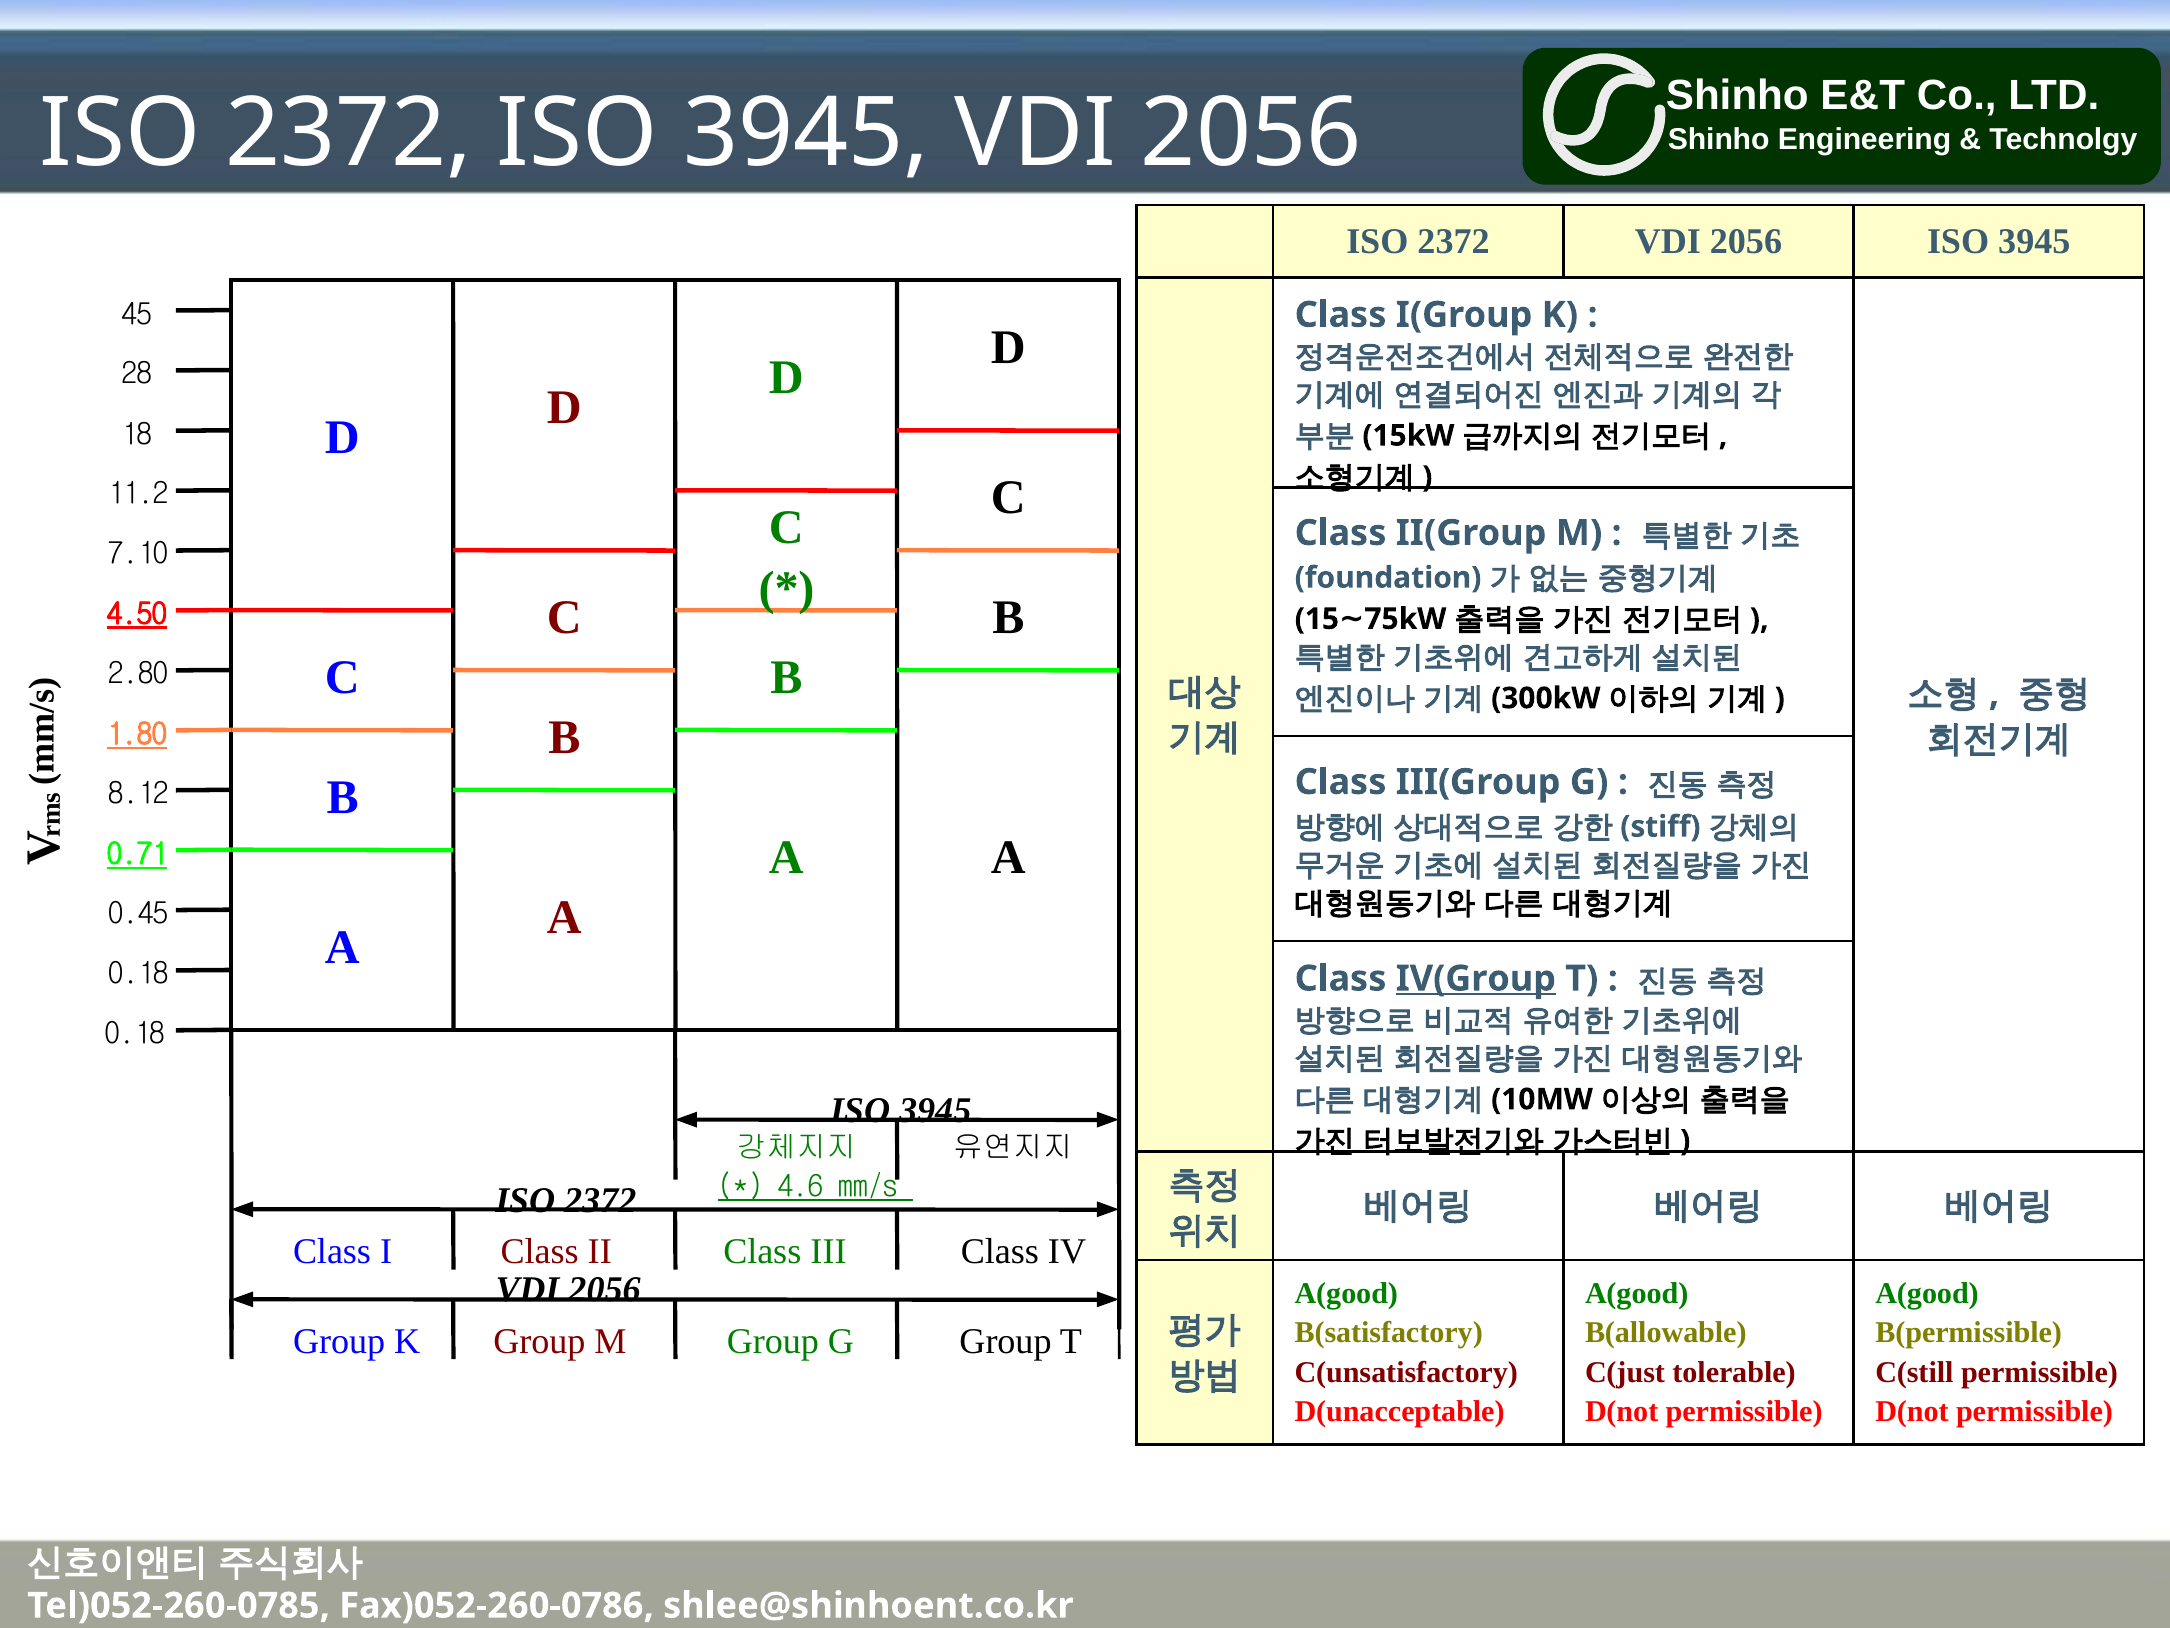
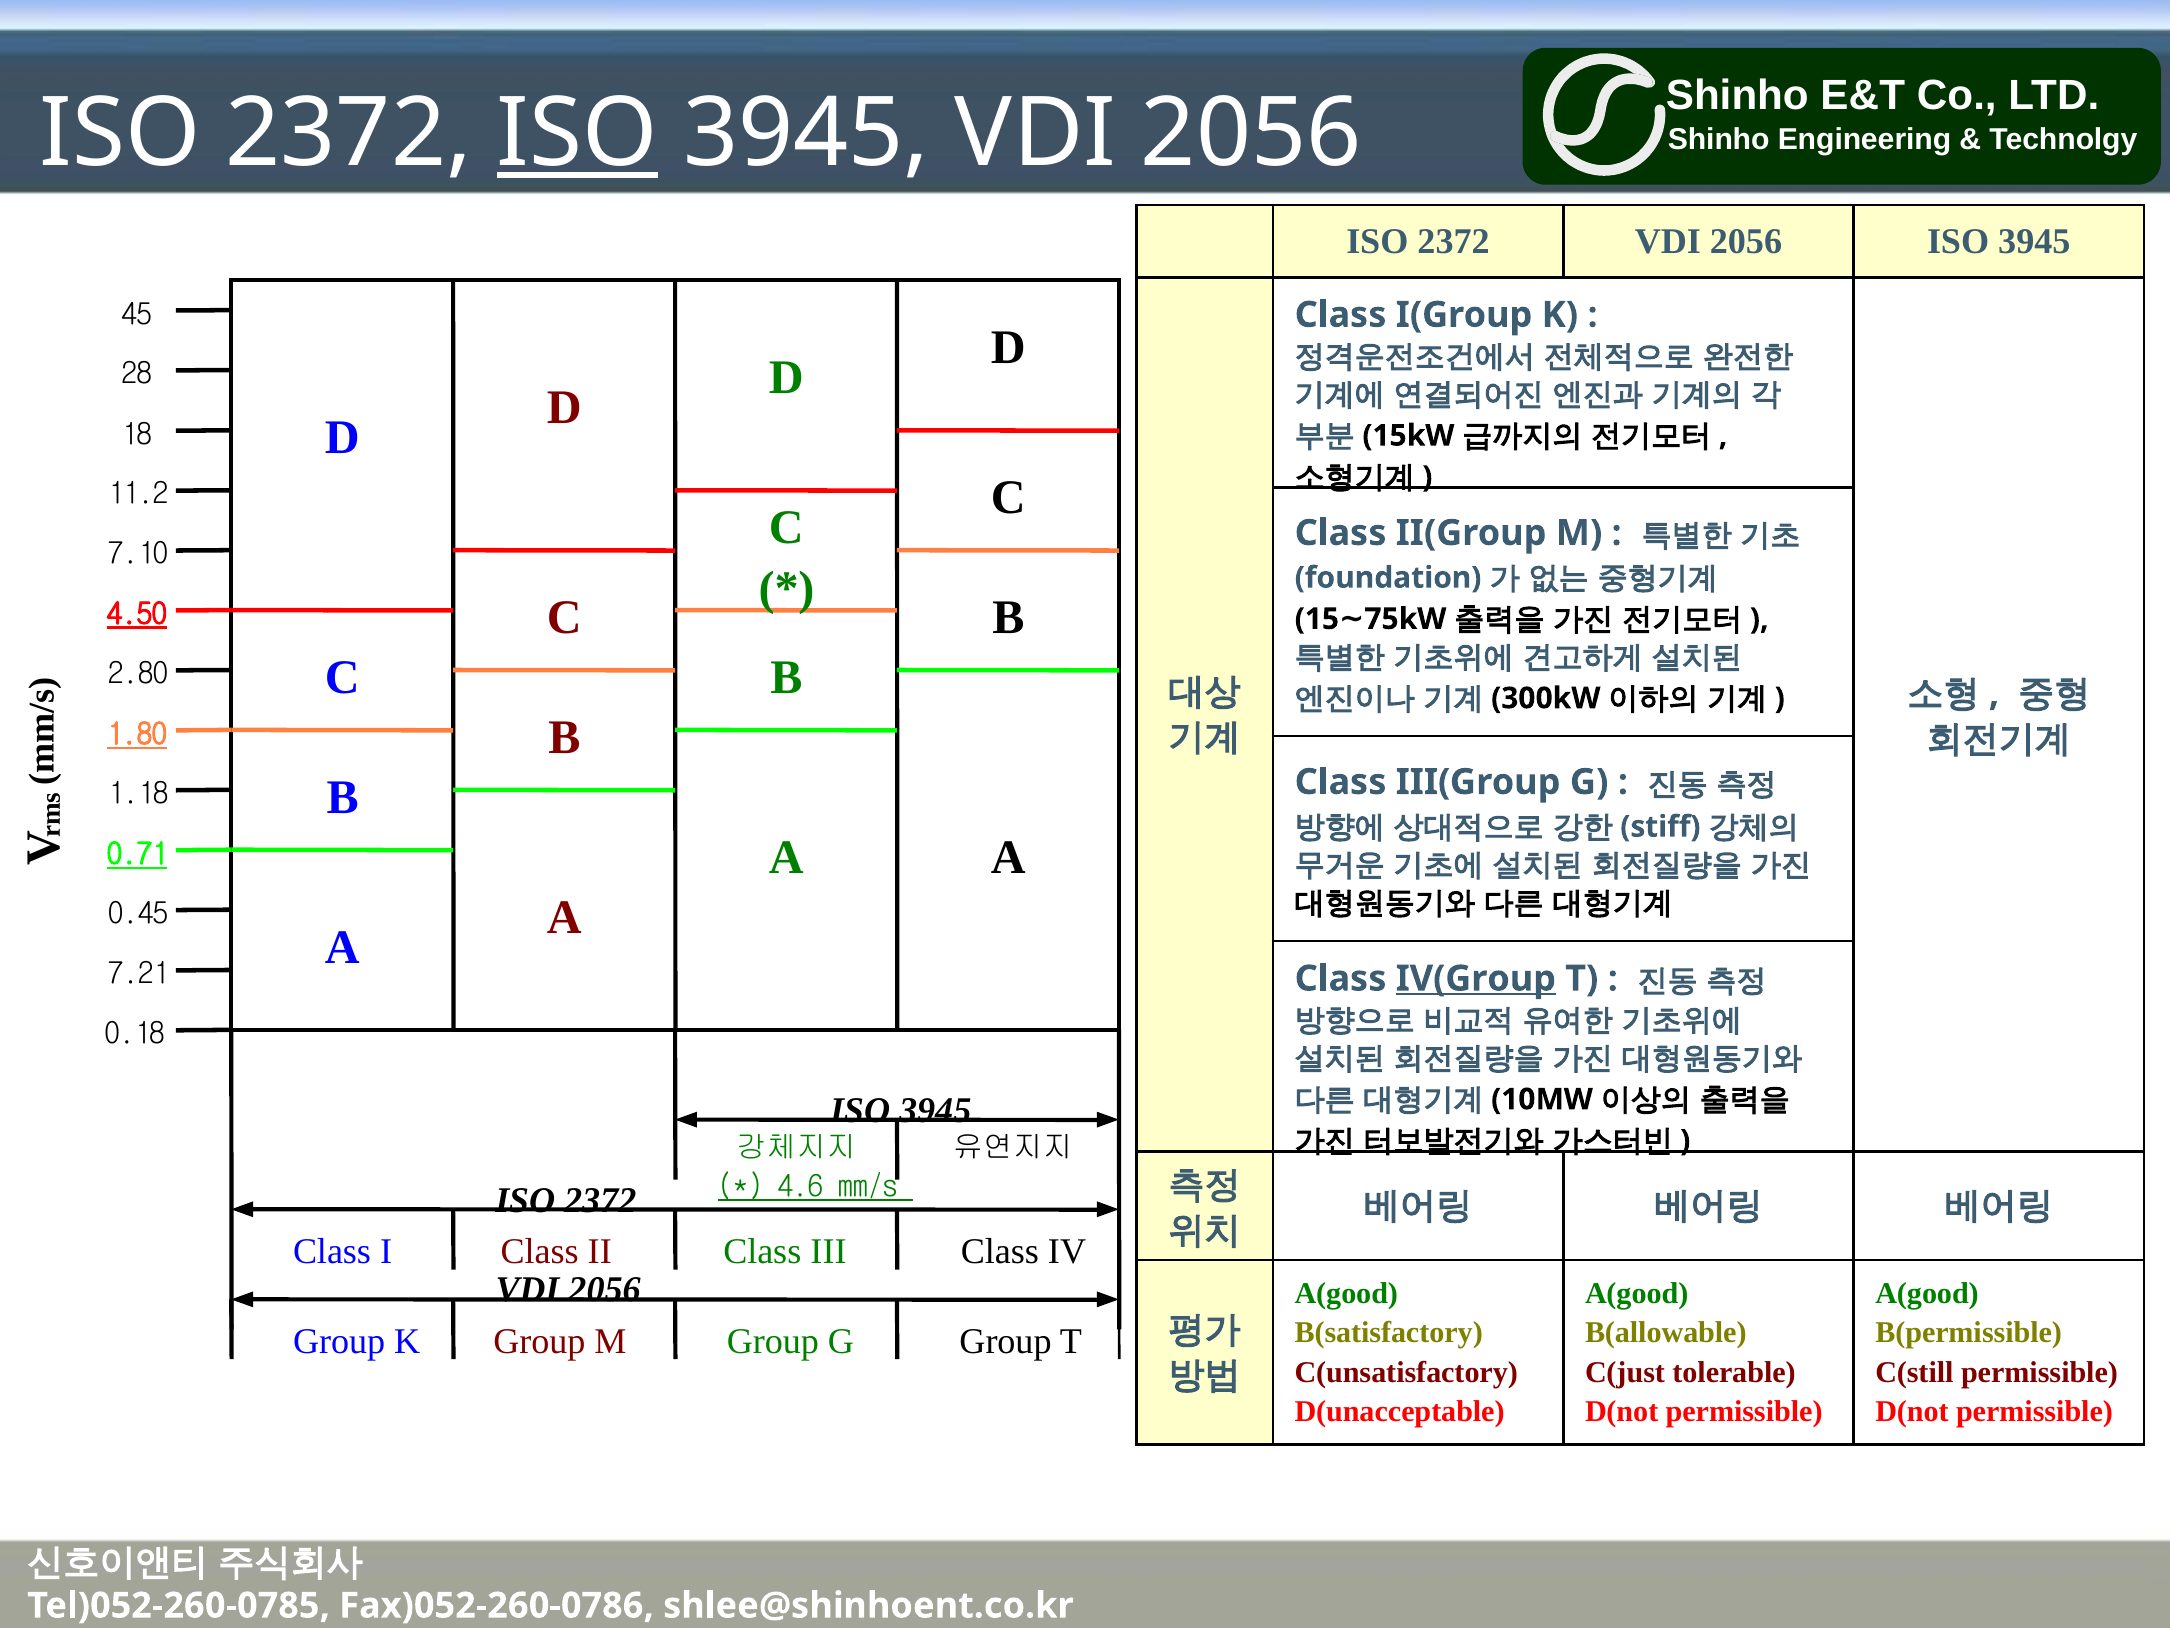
ISO underline: none -> present (578, 133)
8.12: 8.12 -> 1.18 (138, 794)
0.18: 0.18 -> 7.21 (138, 973)
